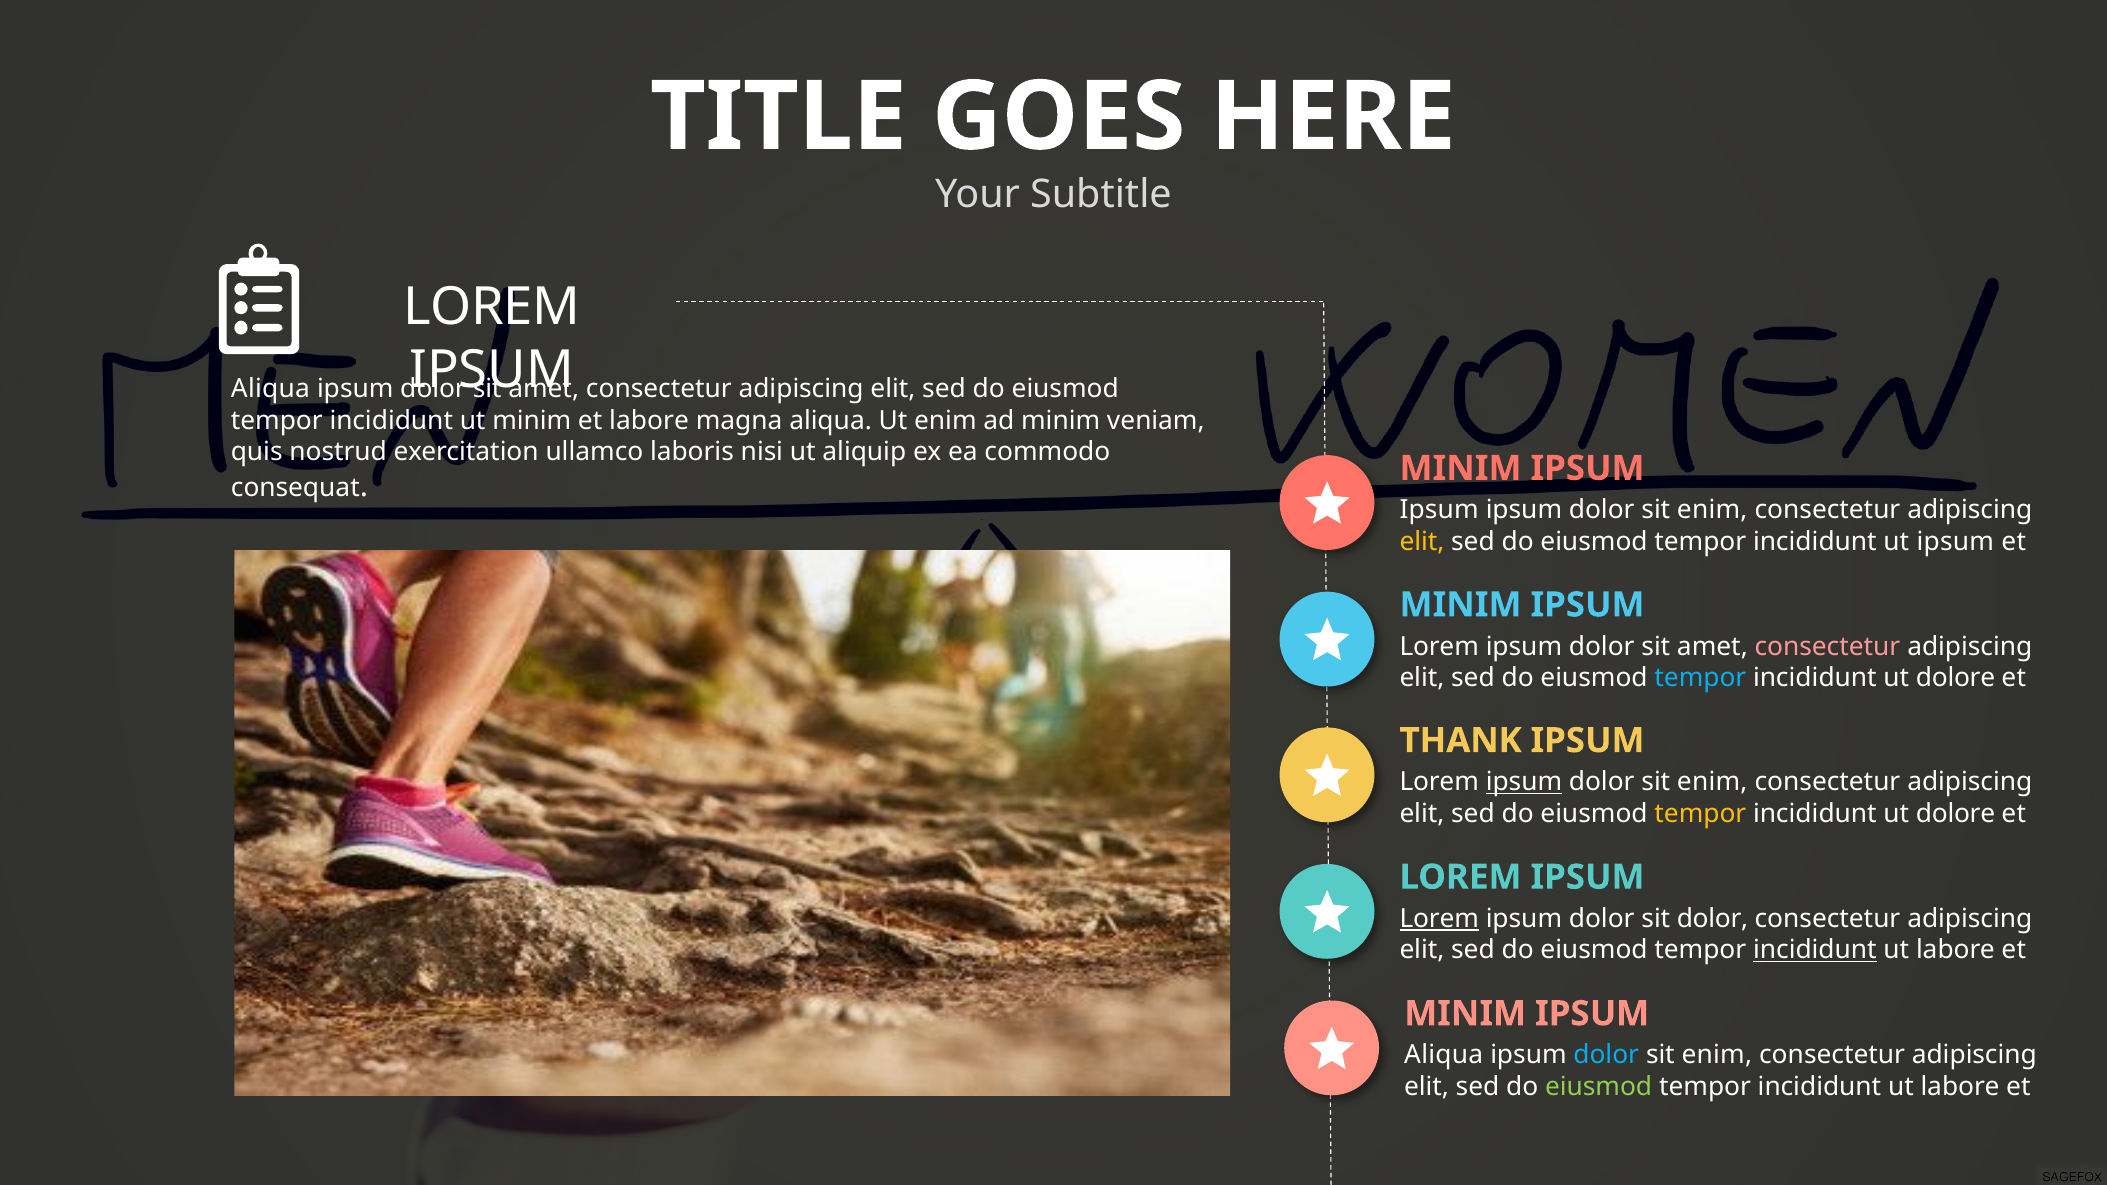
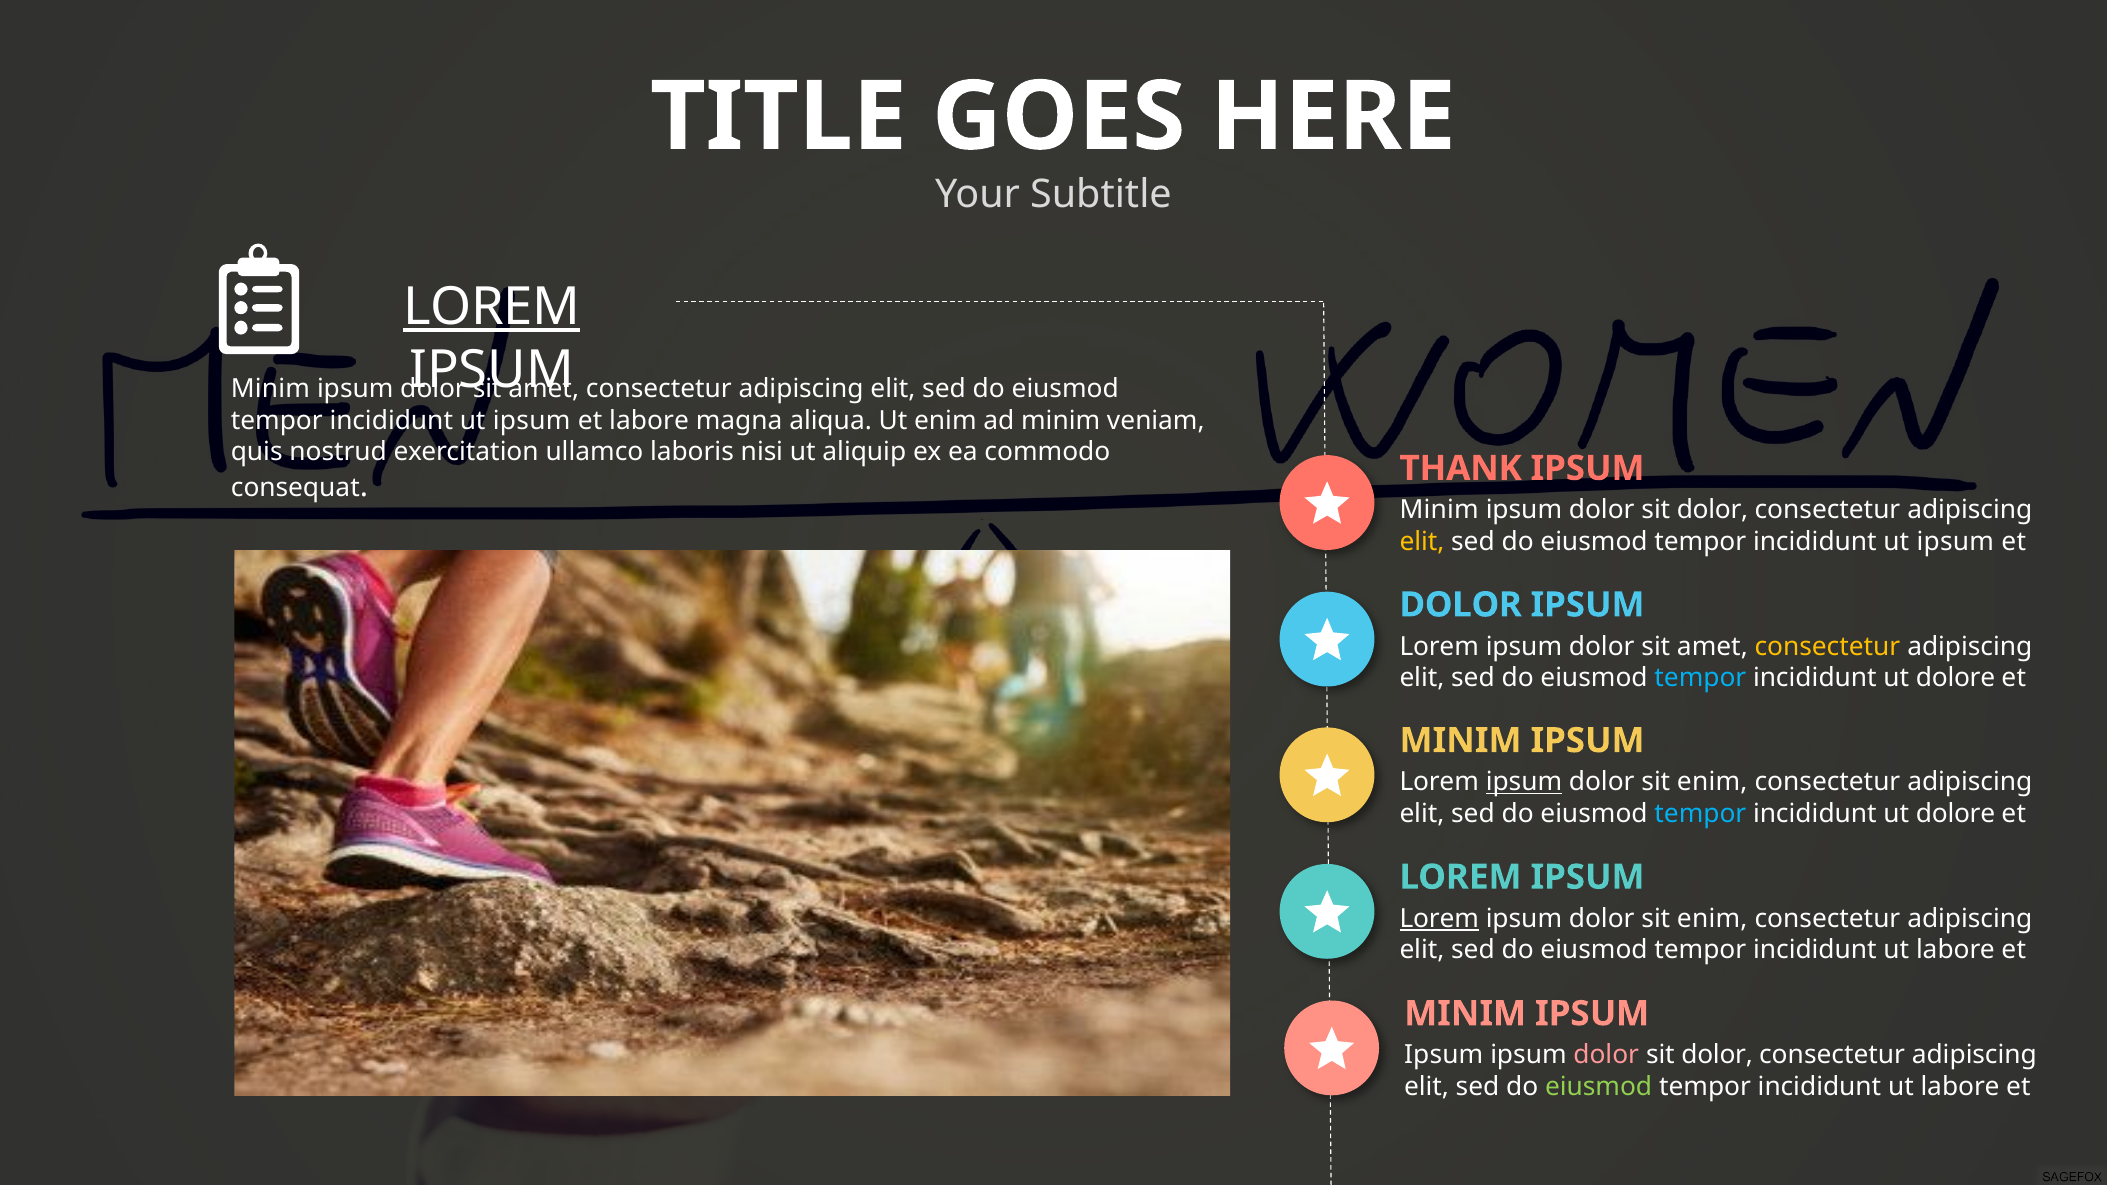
LOREM underline: none -> present (492, 307)
Aliqua: Aliqua -> Minim (270, 389)
minim: minim -> ipsum (532, 420)
MINIM: MINIM -> THANK (1461, 468)
Ipsum: Ipsum -> Minim (1439, 510)
enim: enim -> dolor (1713, 510)
MINIM: MINIM -> DOLOR (1461, 605)
consectetur colour: pink -> yellow (1827, 646)
THANK: THANK -> MINIM (1461, 741)
tempor colour: yellow -> light blue (1700, 814)
dolor: dolor -> enim (1712, 919)
incididunt underline: present -> none (1815, 950)
Aliqua: Aliqua -> Ipsum (1444, 1055)
dolor colour: light blue -> pink (1606, 1055)
enim: enim -> dolor (1717, 1055)
